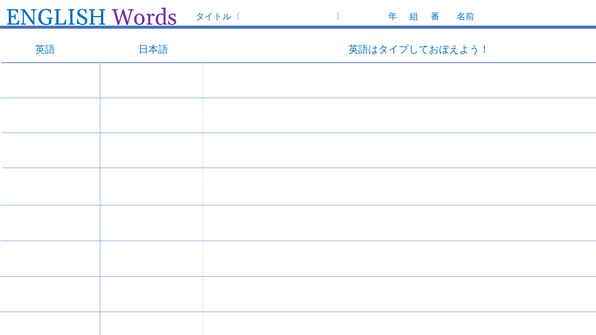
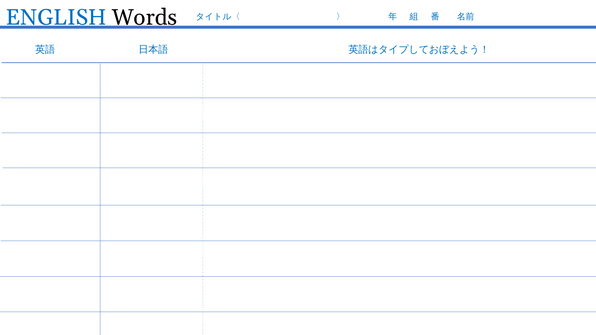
Words colour: purple -> black (145, 18)
